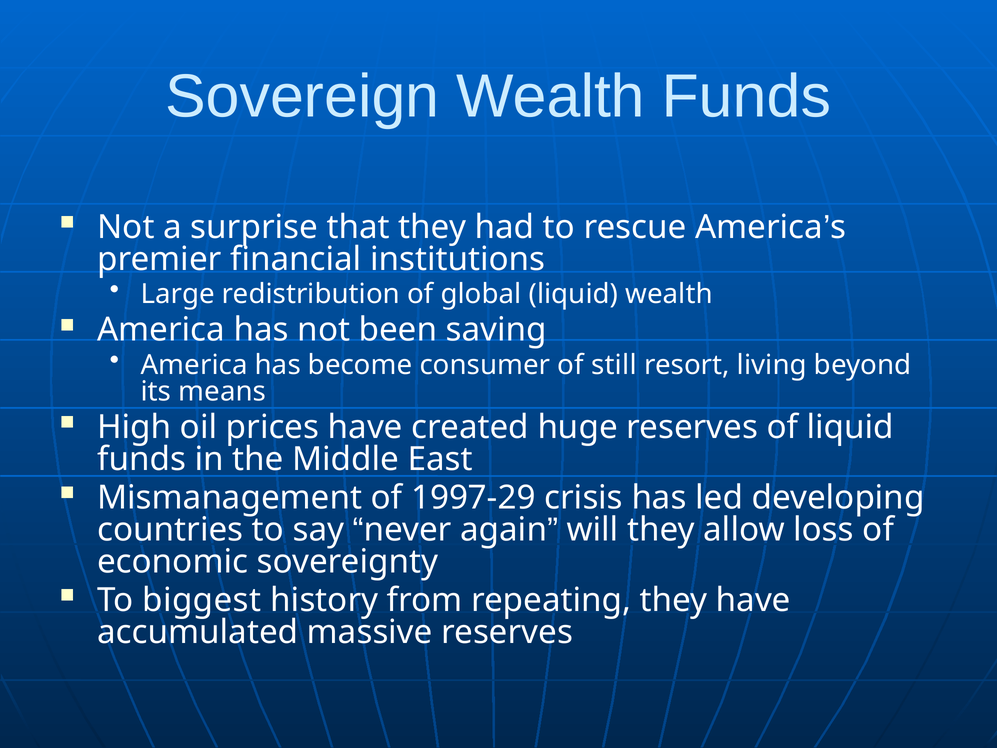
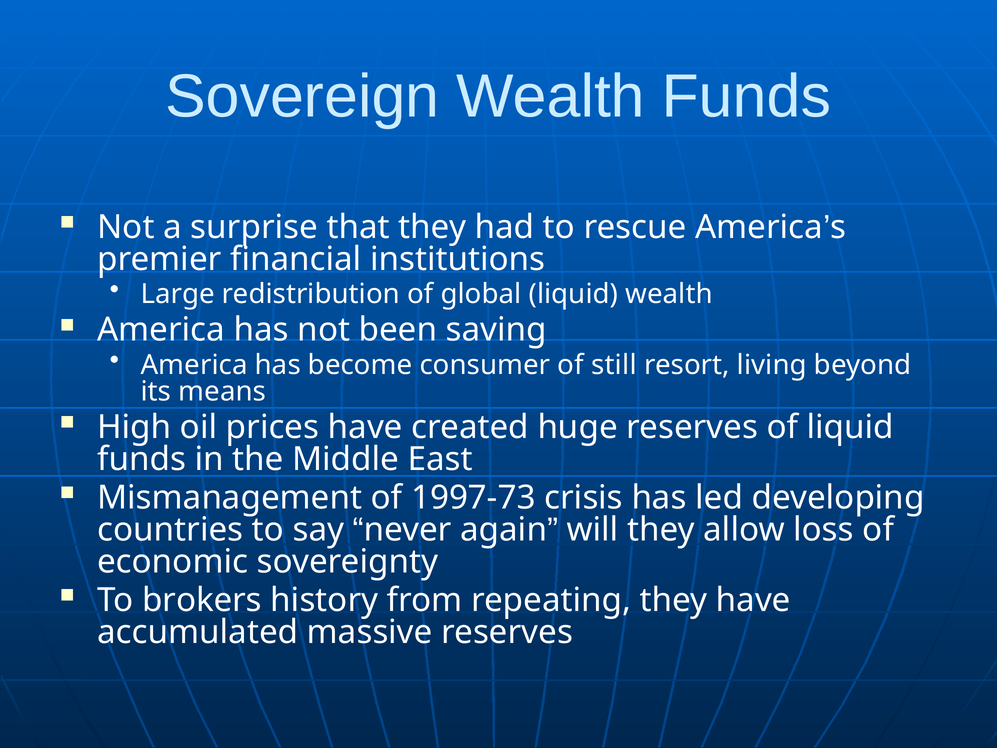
1997-29: 1997-29 -> 1997-73 (473, 498)
biggest: biggest -> brokers (202, 600)
